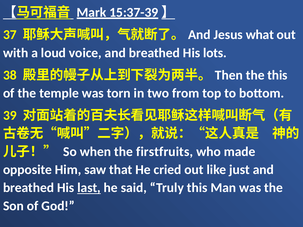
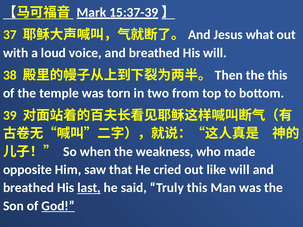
His lots: lots -> will (215, 53)
firstfruits: firstfruits -> weakness (165, 152)
like just: just -> will (239, 170)
God underline: none -> present (58, 206)
